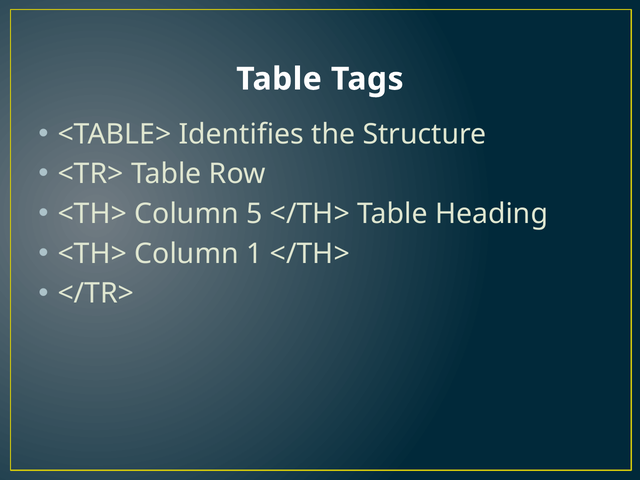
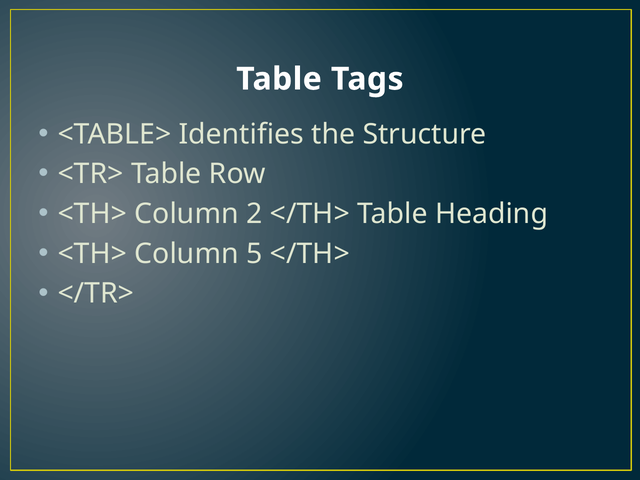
5: 5 -> 2 (254, 214)
1: 1 -> 5 (254, 254)
